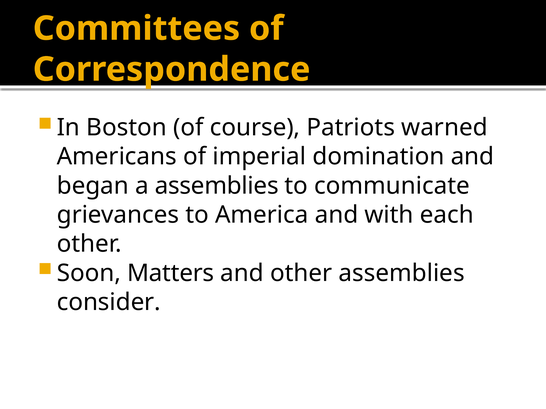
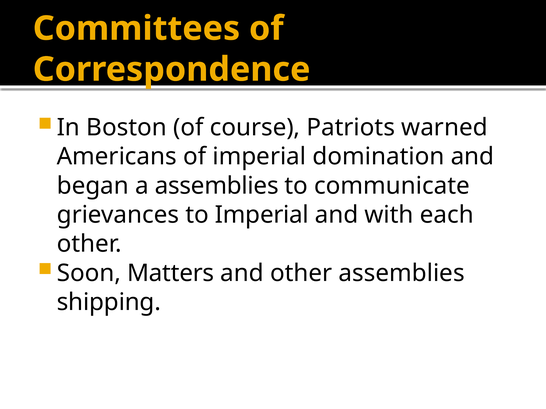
to America: America -> Imperial (262, 215)
consider: consider -> shipping (109, 302)
